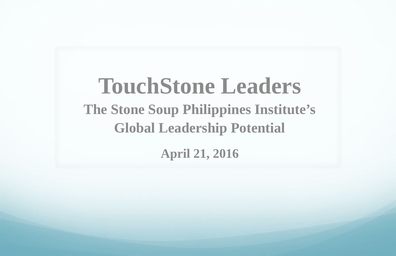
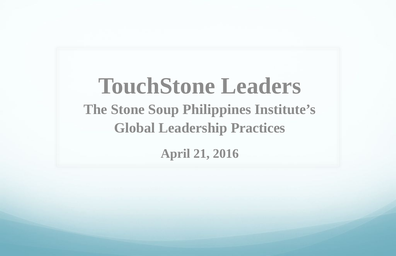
Potential: Potential -> Practices (258, 128)
